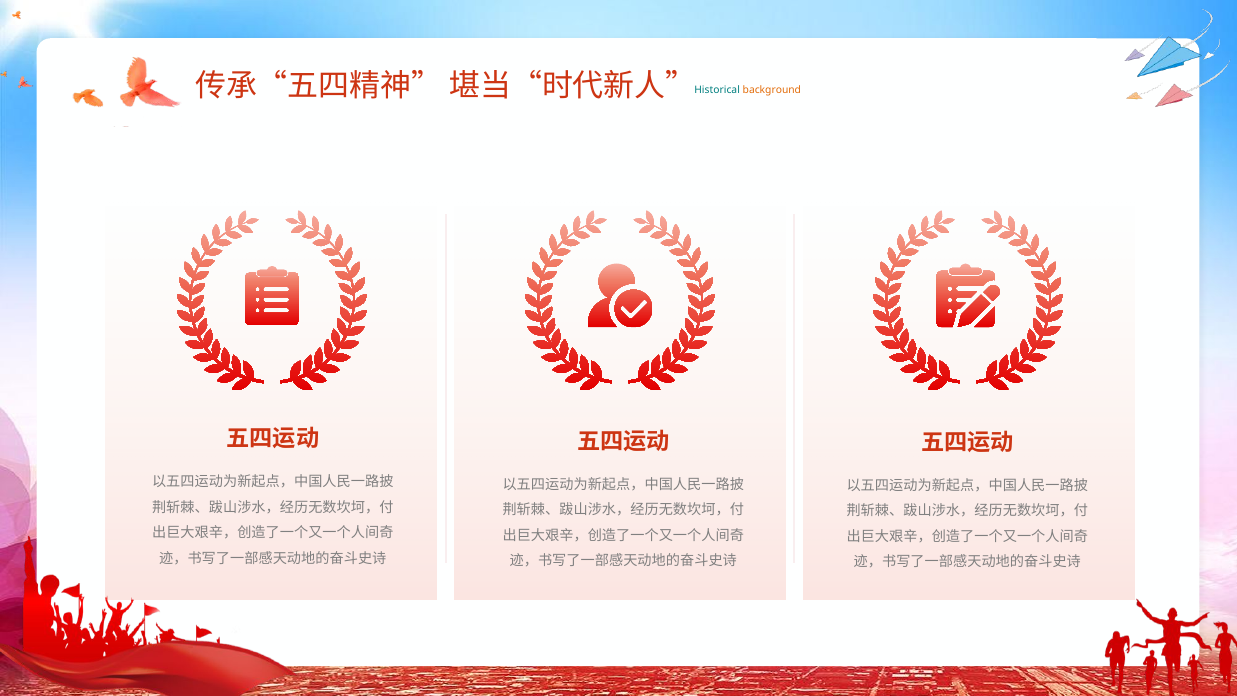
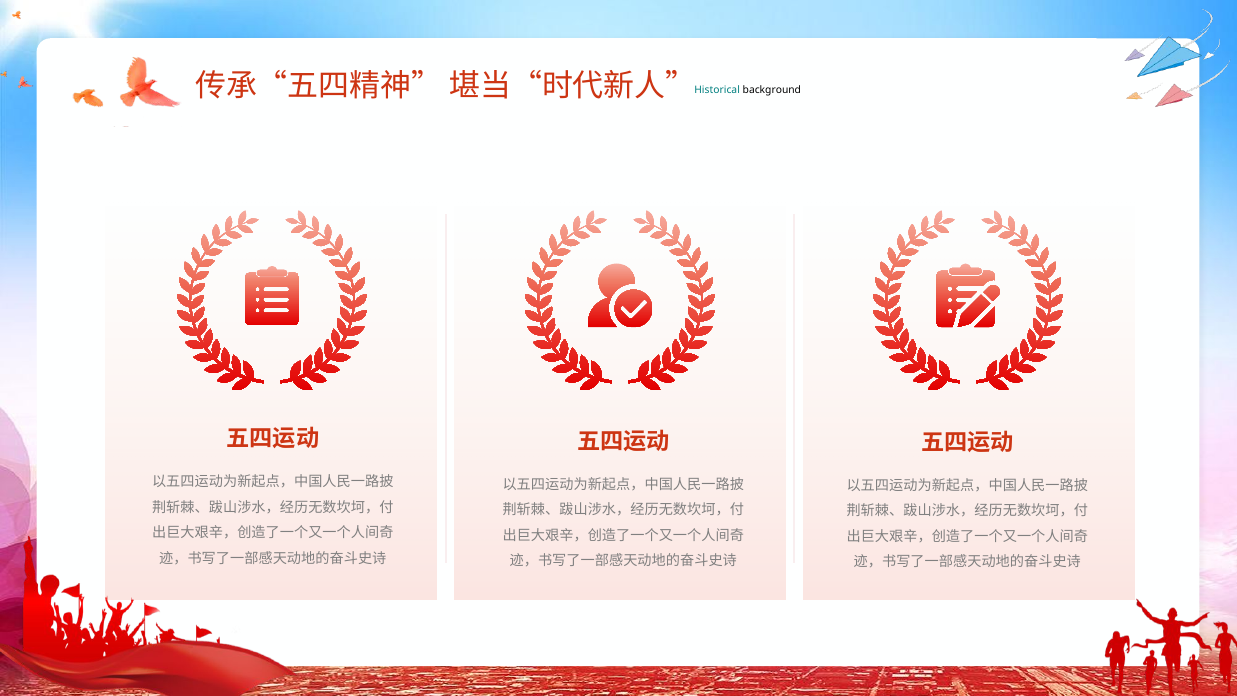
background colour: orange -> black (772, 90)
